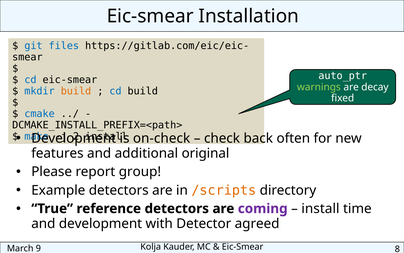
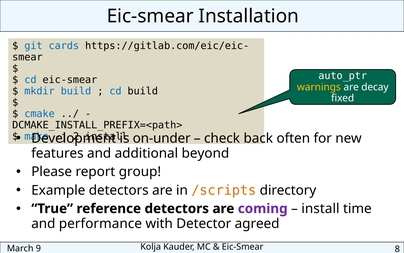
files: files -> cards (64, 46)
warnings colour: light green -> yellow (319, 87)
build colour: orange -> blue (76, 91)
on-check: on-check -> on-under (162, 138)
original: original -> beyond (205, 153)
and development: development -> performance (100, 223)
